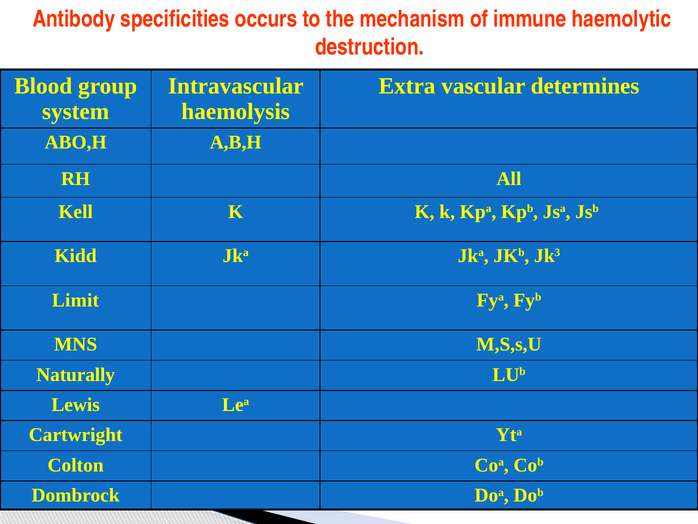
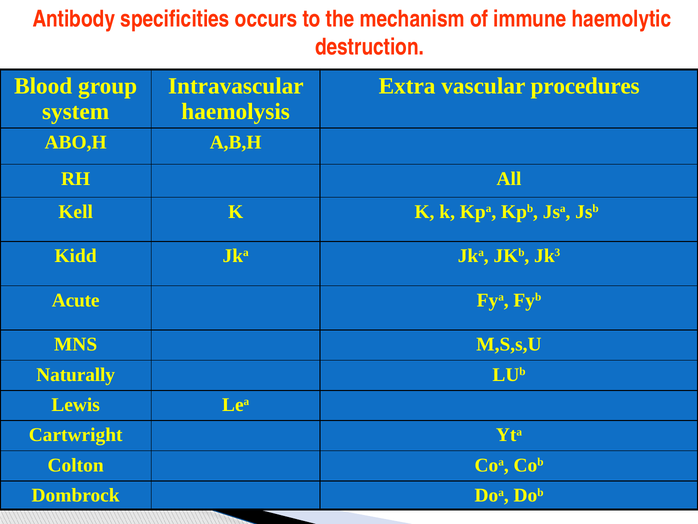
determines: determines -> procedures (585, 86)
Limit: Limit -> Acute (76, 300)
